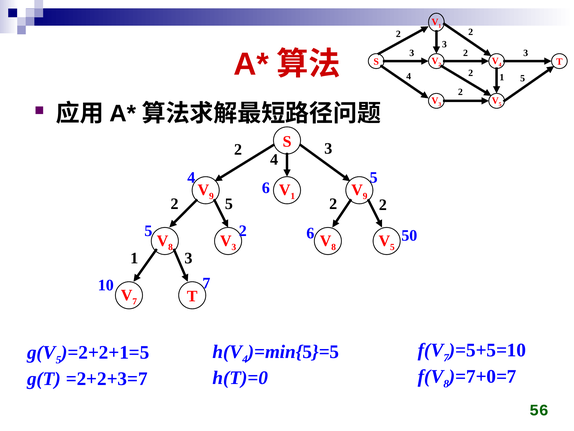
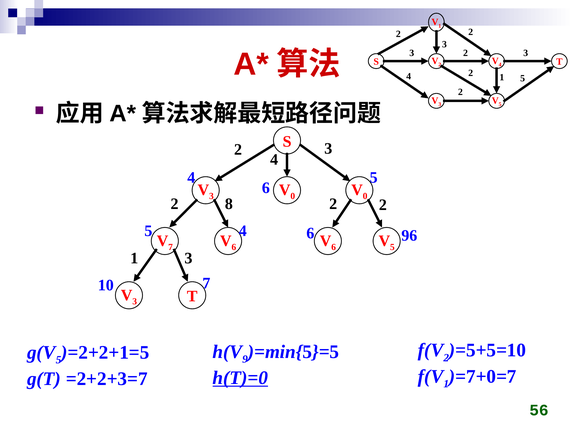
9: 9 -> 3 (211, 196)
1: 1 -> 0 (293, 196)
9: 9 -> 0 (365, 196)
2 5: 5 -> 8 (229, 204)
2: 2 -> 4 (243, 231)
50: 50 -> 96 (409, 235)
8: 8 -> 7 (171, 247)
3: 3 -> 6 (234, 247)
8: 8 -> 6 (334, 247)
7: 7 -> 3 (135, 301)
7: 7 -> 2 (446, 357)
4: 4 -> 9 (245, 359)
8: 8 -> 1 (446, 384)
h(T)=0 underline: none -> present (240, 377)
